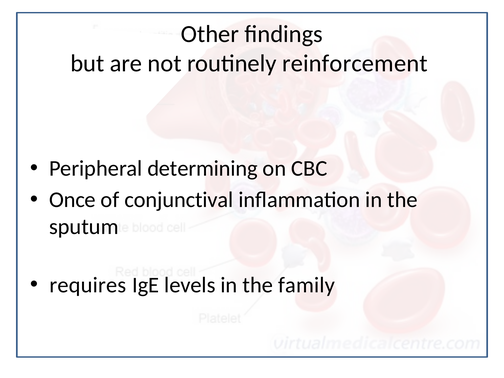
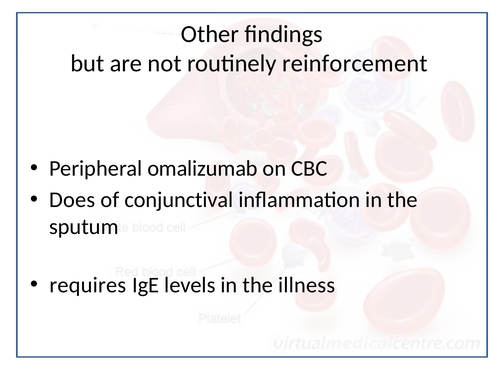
determining: determining -> omalizumab (203, 168)
Once: Once -> Does (72, 200)
family: family -> illness (307, 285)
